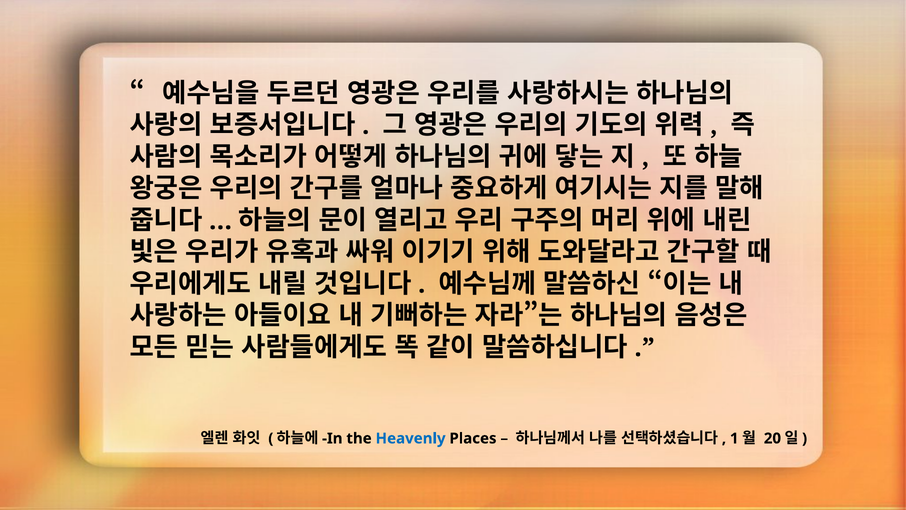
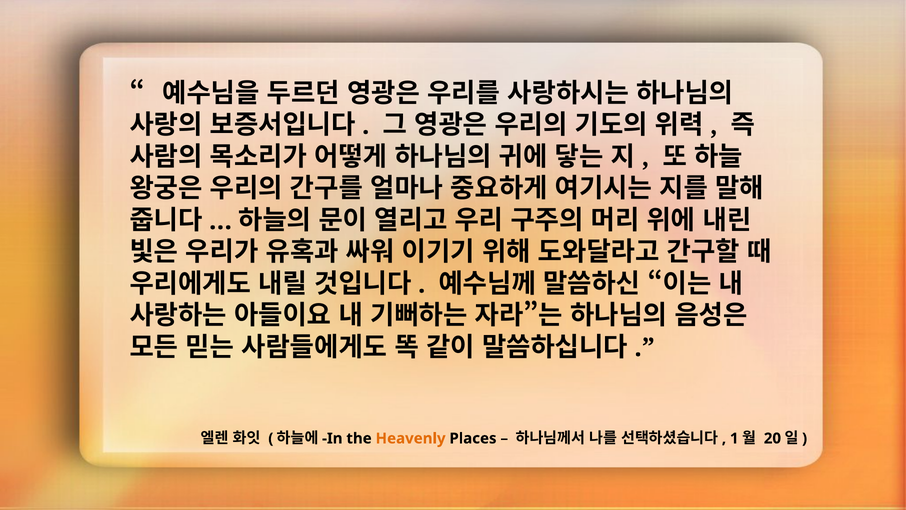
Heavenly colour: blue -> orange (411, 438)
